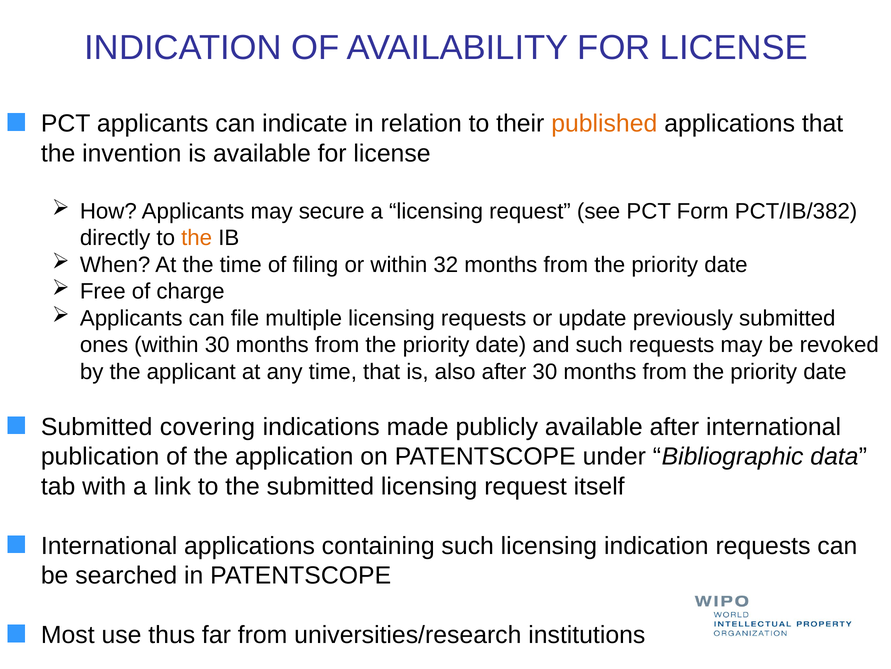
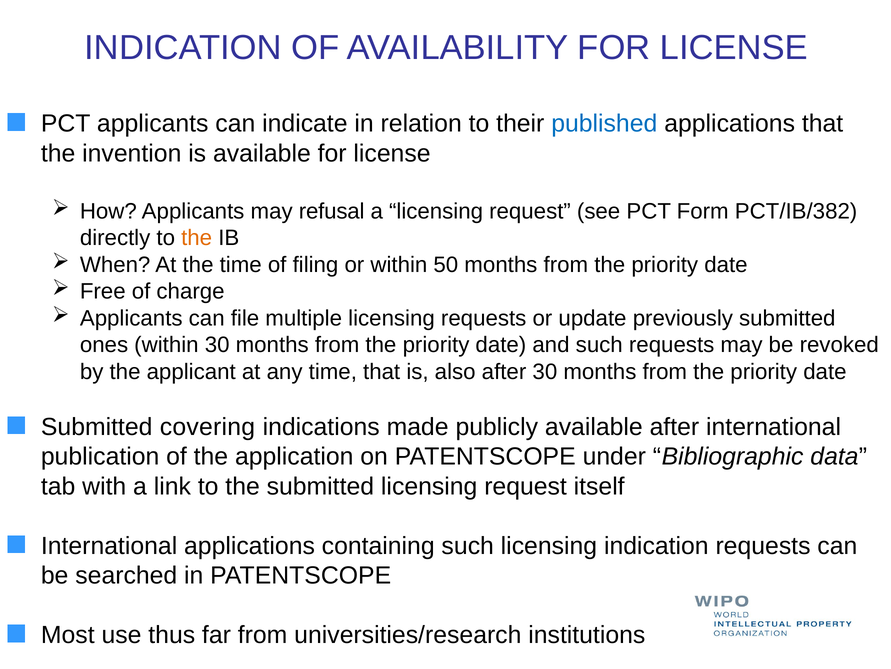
published colour: orange -> blue (604, 124)
secure: secure -> refusal (332, 211)
32: 32 -> 50 (446, 265)
